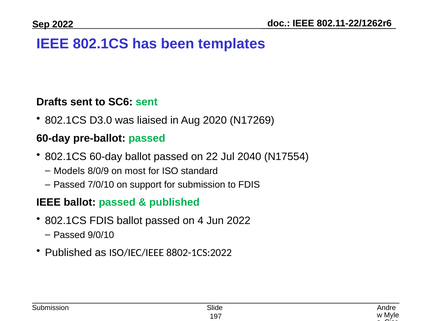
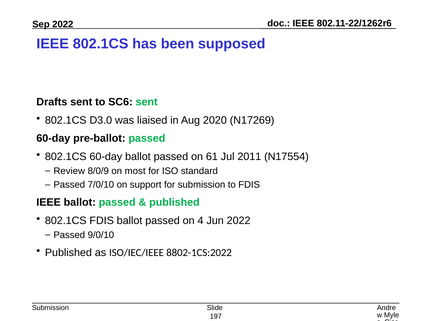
templates: templates -> supposed (232, 44)
22: 22 -> 61 (212, 157)
2040: 2040 -> 2011 (249, 157)
Models: Models -> Review (69, 171)
